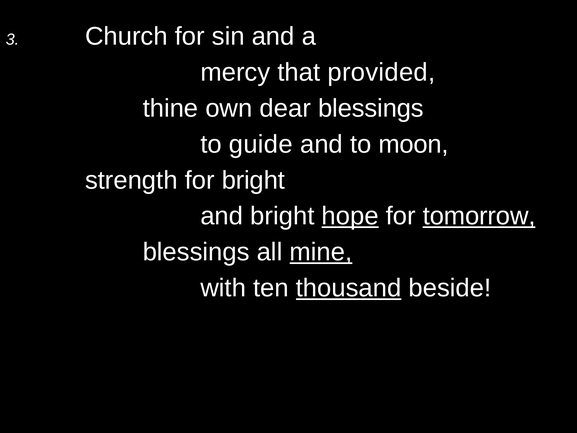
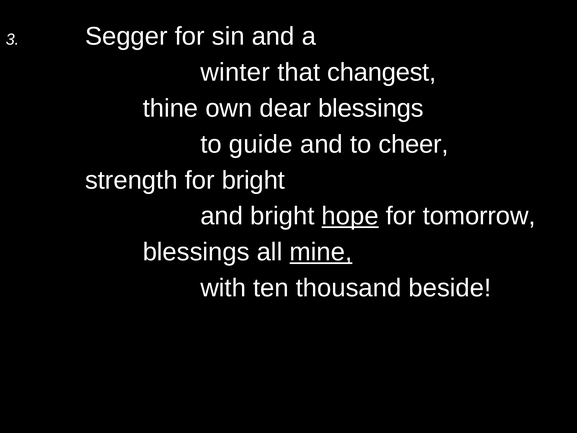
Church: Church -> Segger (126, 36)
mercy: mercy -> winter (235, 72)
provided: provided -> changest (382, 72)
moon: moon -> cheer (414, 144)
tomorrow underline: present -> none (479, 216)
thousand underline: present -> none (349, 288)
